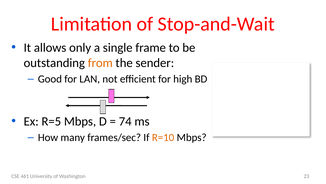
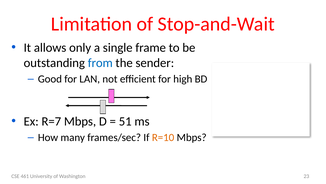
from colour: orange -> blue (100, 63)
R=5: R=5 -> R=7 (51, 121)
74: 74 -> 51 (125, 121)
